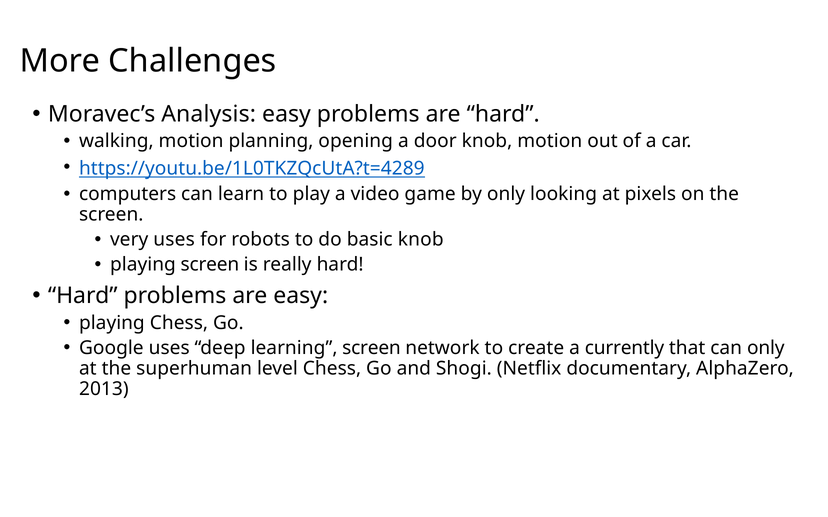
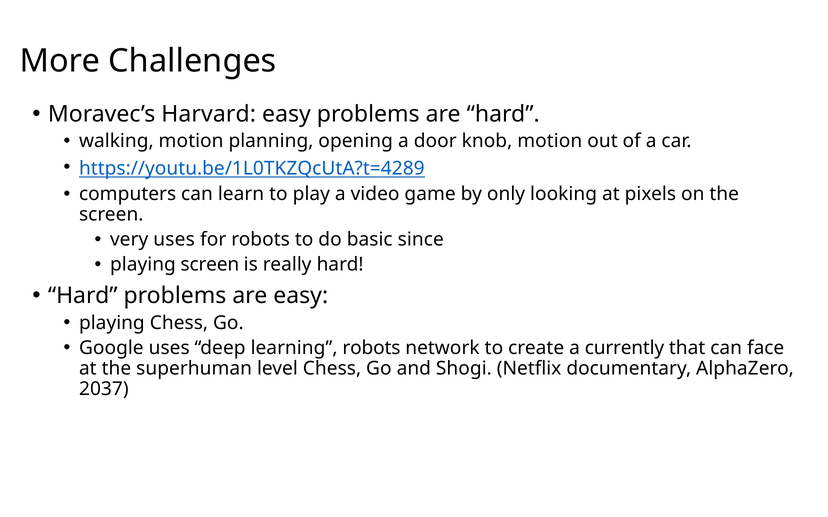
Analysis: Analysis -> Harvard (209, 114)
basic knob: knob -> since (421, 240)
learning screen: screen -> robots (371, 348)
can only: only -> face (766, 348)
2013: 2013 -> 2037 (104, 390)
